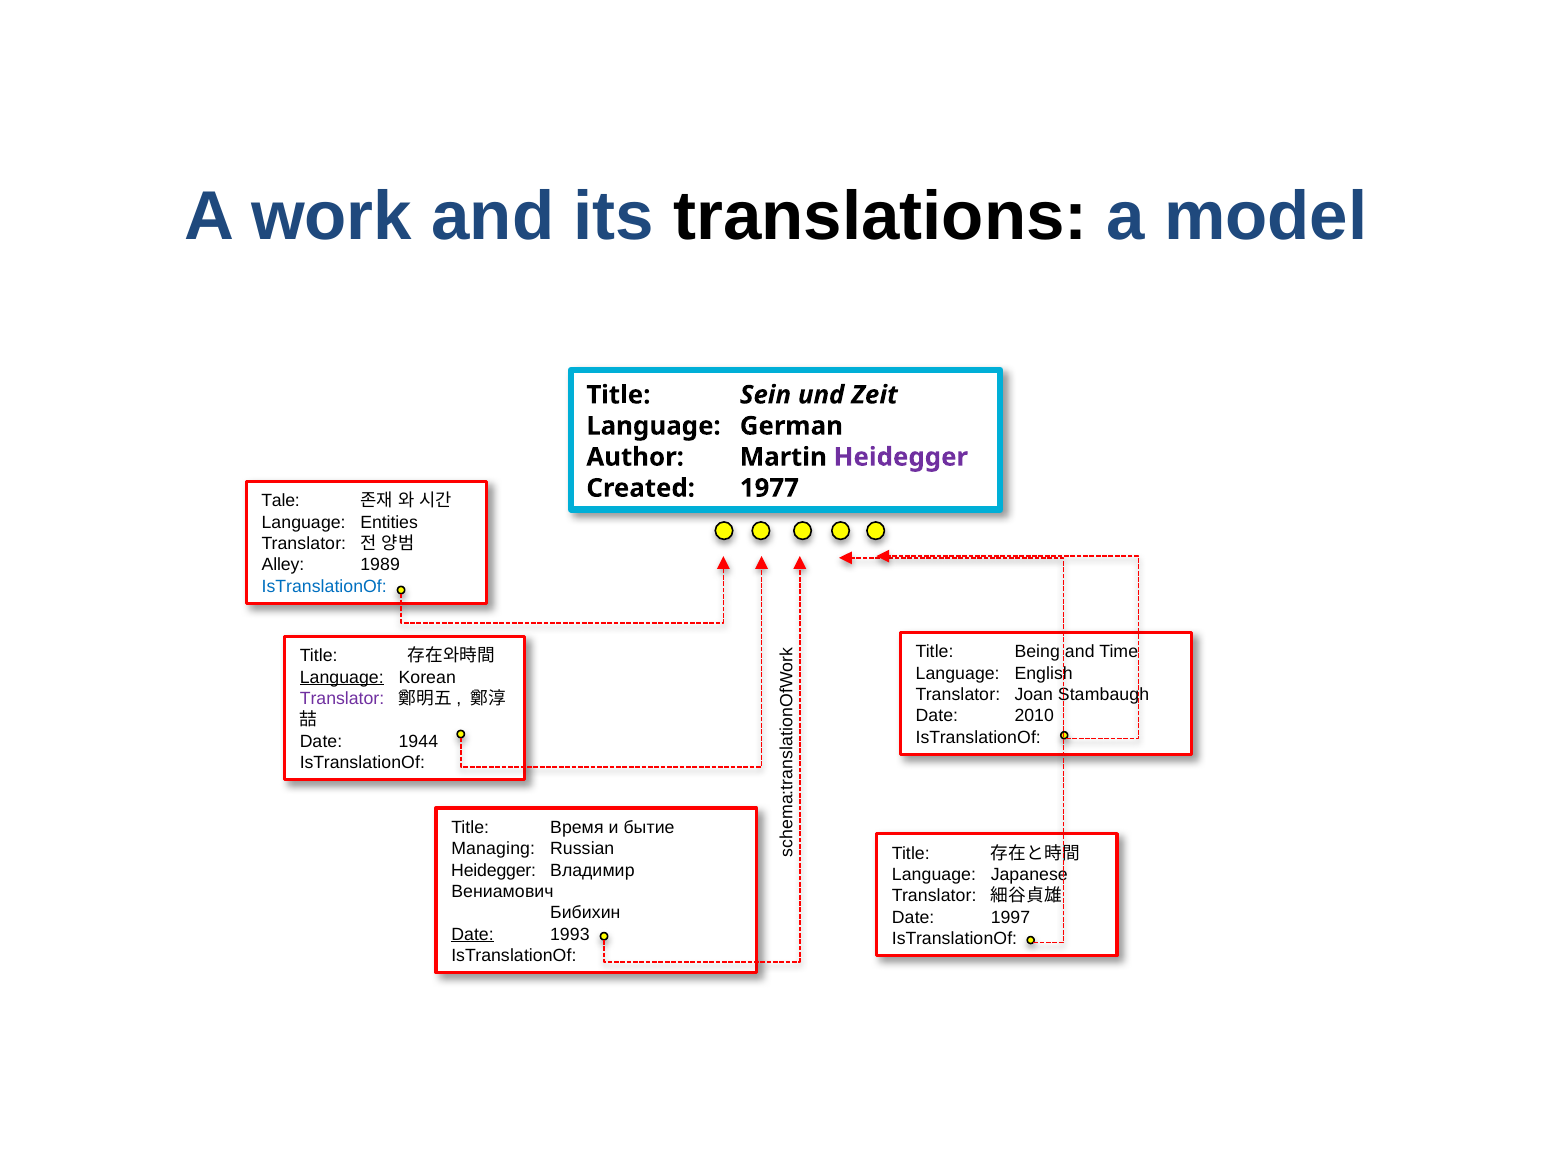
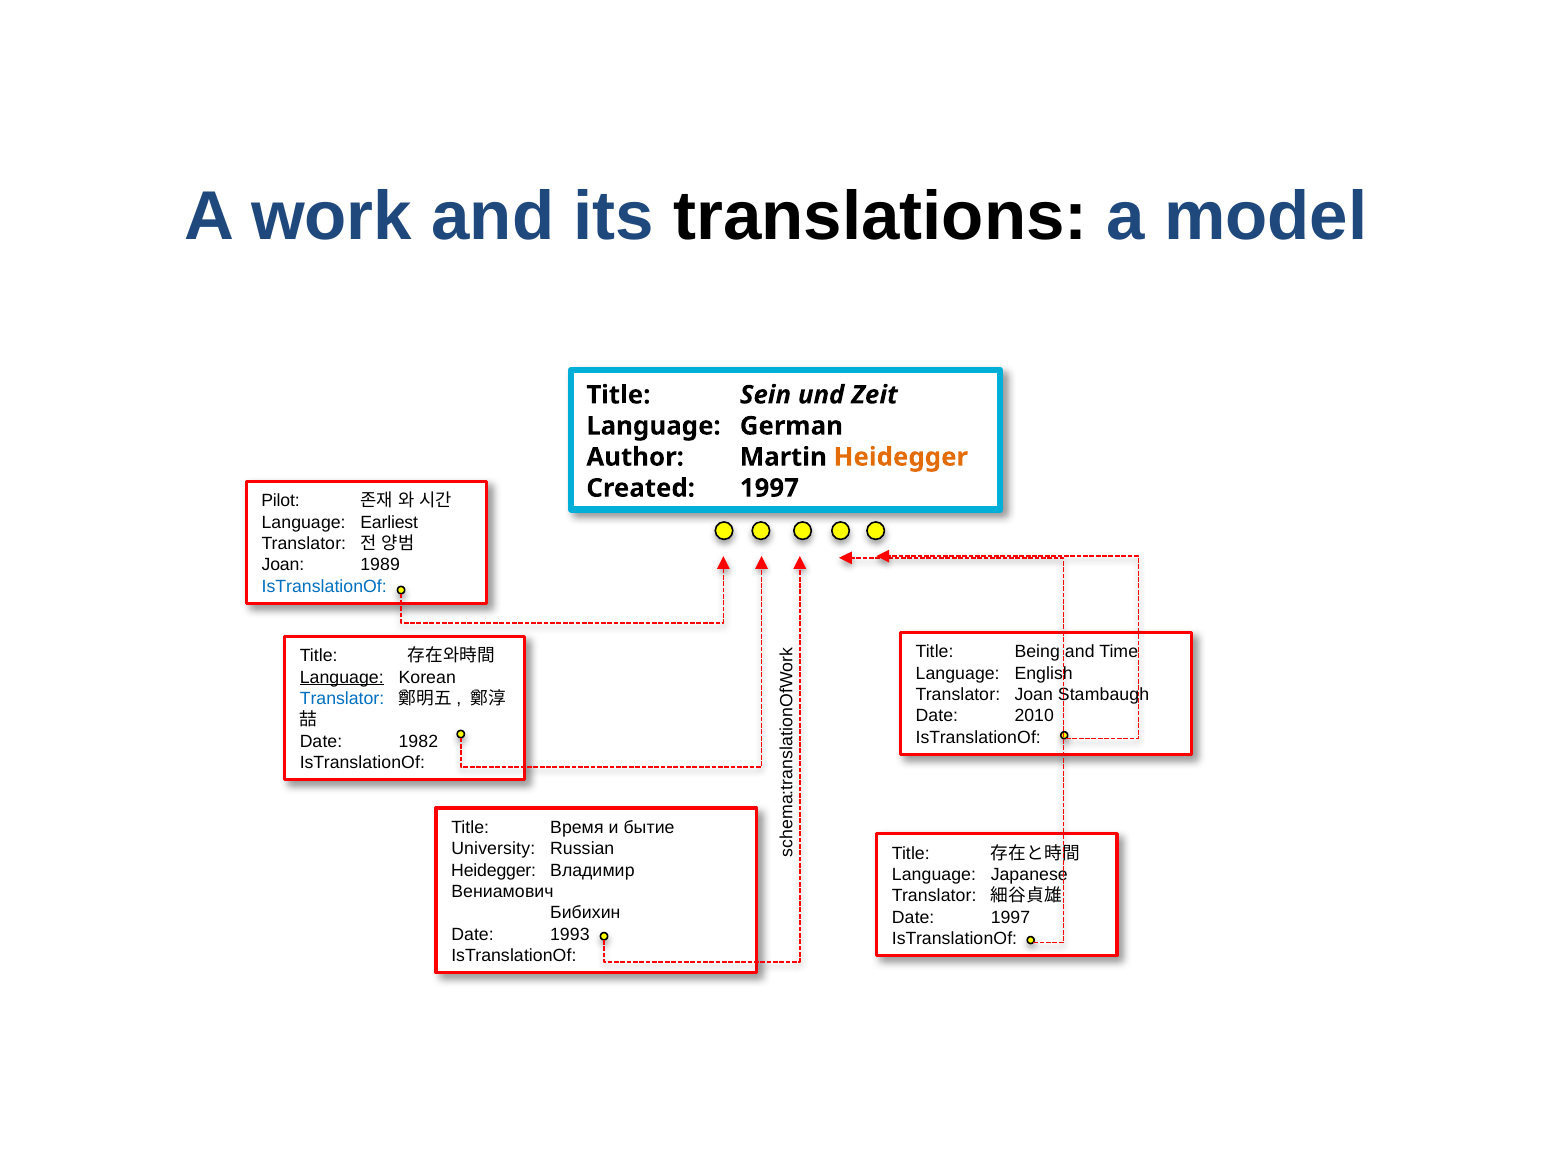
Heidegger colour: purple -> orange (901, 457)
Created 1977: 1977 -> 1997 (769, 488)
Tale: Tale -> Pilot (281, 501)
Entities: Entities -> Earliest (389, 523)
Alley: Alley -> Joan (283, 565)
Translator colour: purple -> blue (342, 699)
1944: 1944 -> 1982 (418, 742)
Managing: Managing -> University (493, 849)
Date underline: present -> none (473, 935)
